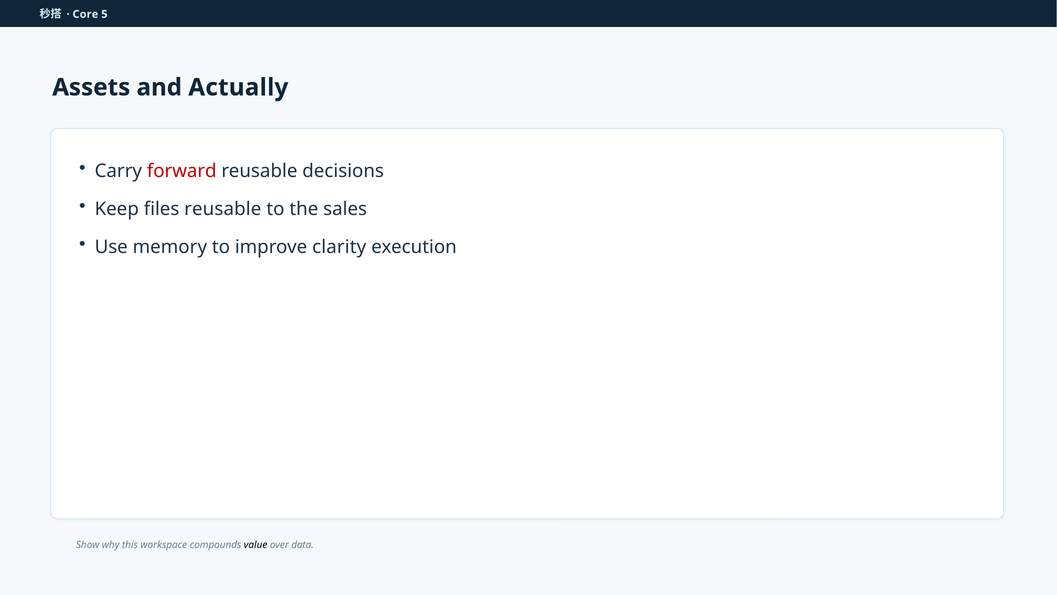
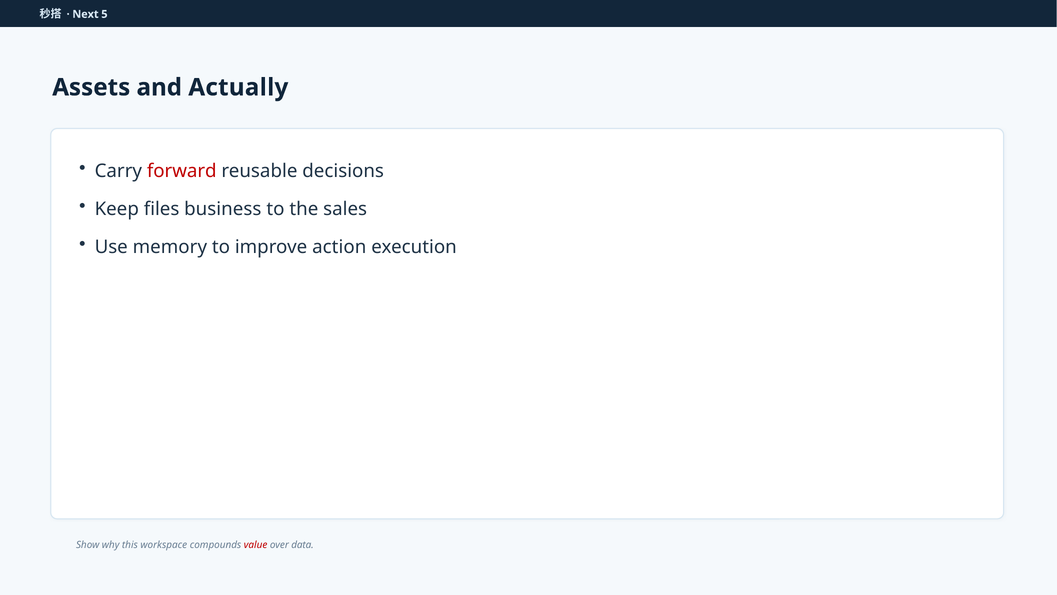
Core: Core -> Next (85, 14)
files reusable: reusable -> business (223, 209)
clarity: clarity -> action (339, 247)
value colour: black -> red (256, 544)
